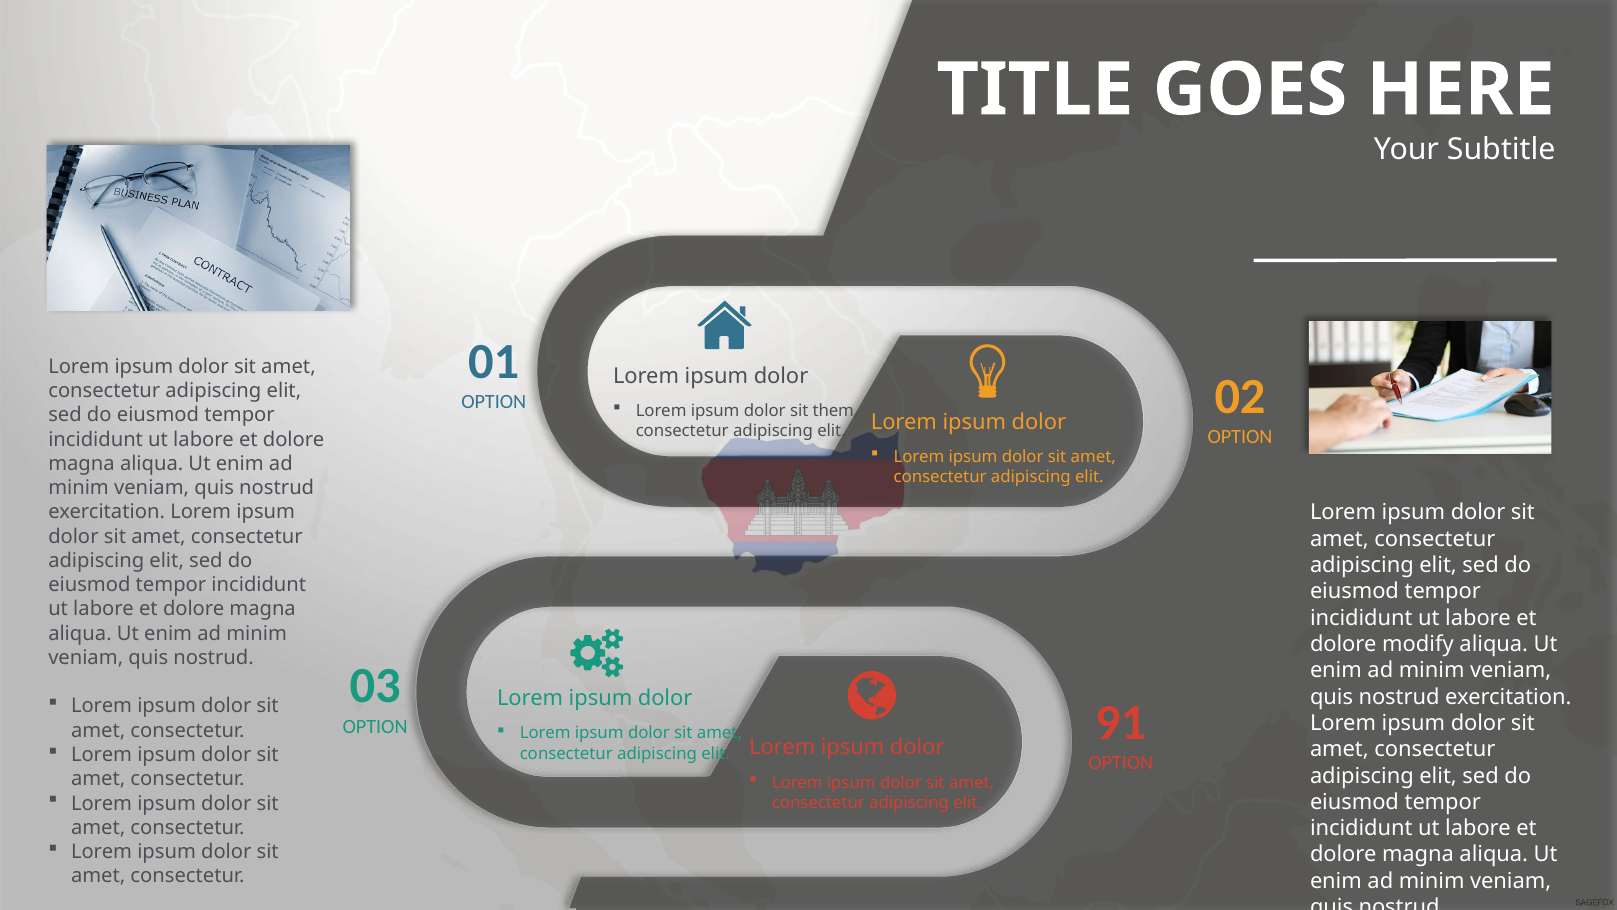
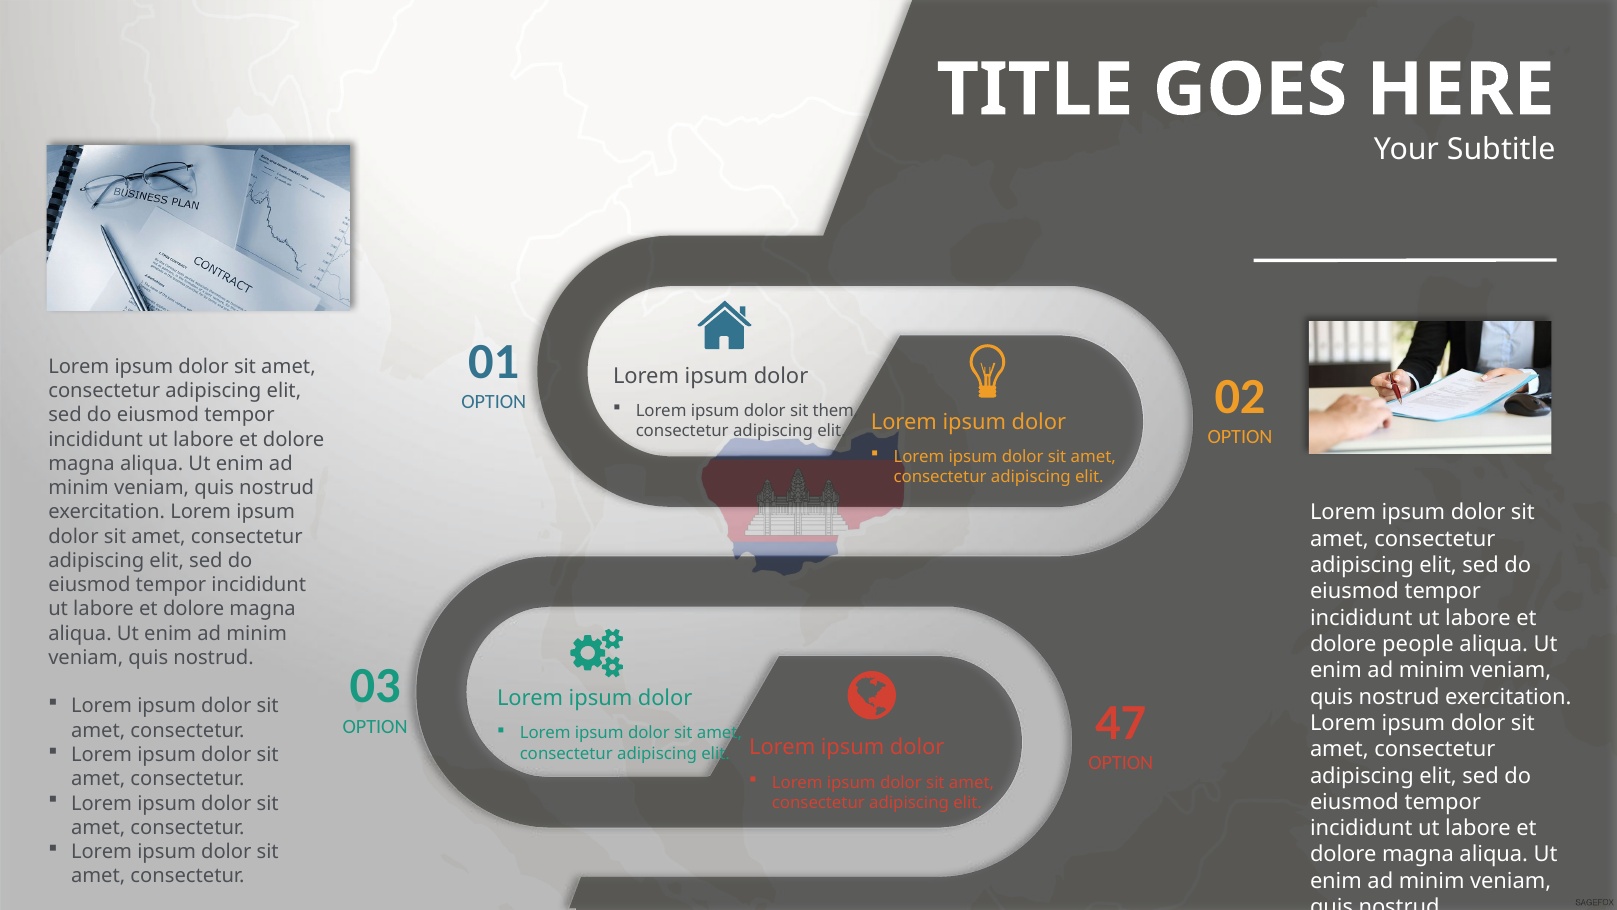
modify: modify -> people (1418, 644)
91: 91 -> 47 (1121, 722)
